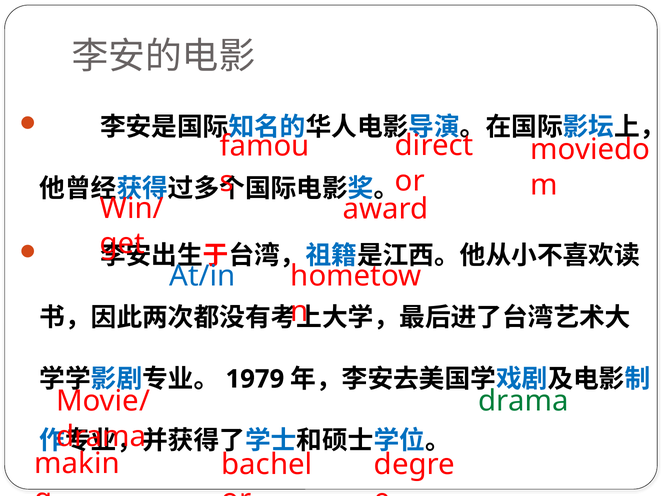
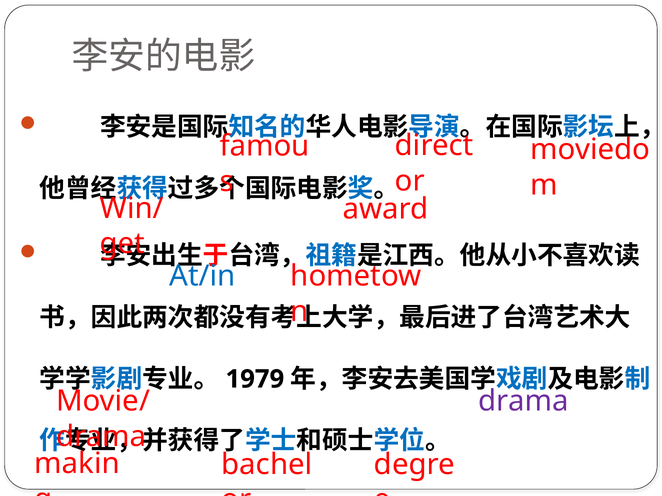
drama colour: green -> purple (523, 402)
